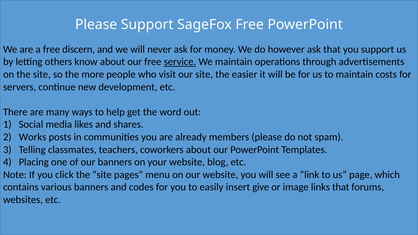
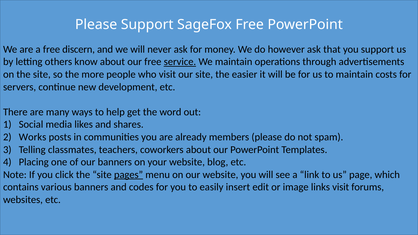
pages underline: none -> present (129, 175)
give: give -> edit (261, 187)
links that: that -> visit (341, 187)
